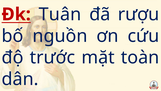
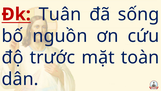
rượu: rượu -> sống (139, 14)
